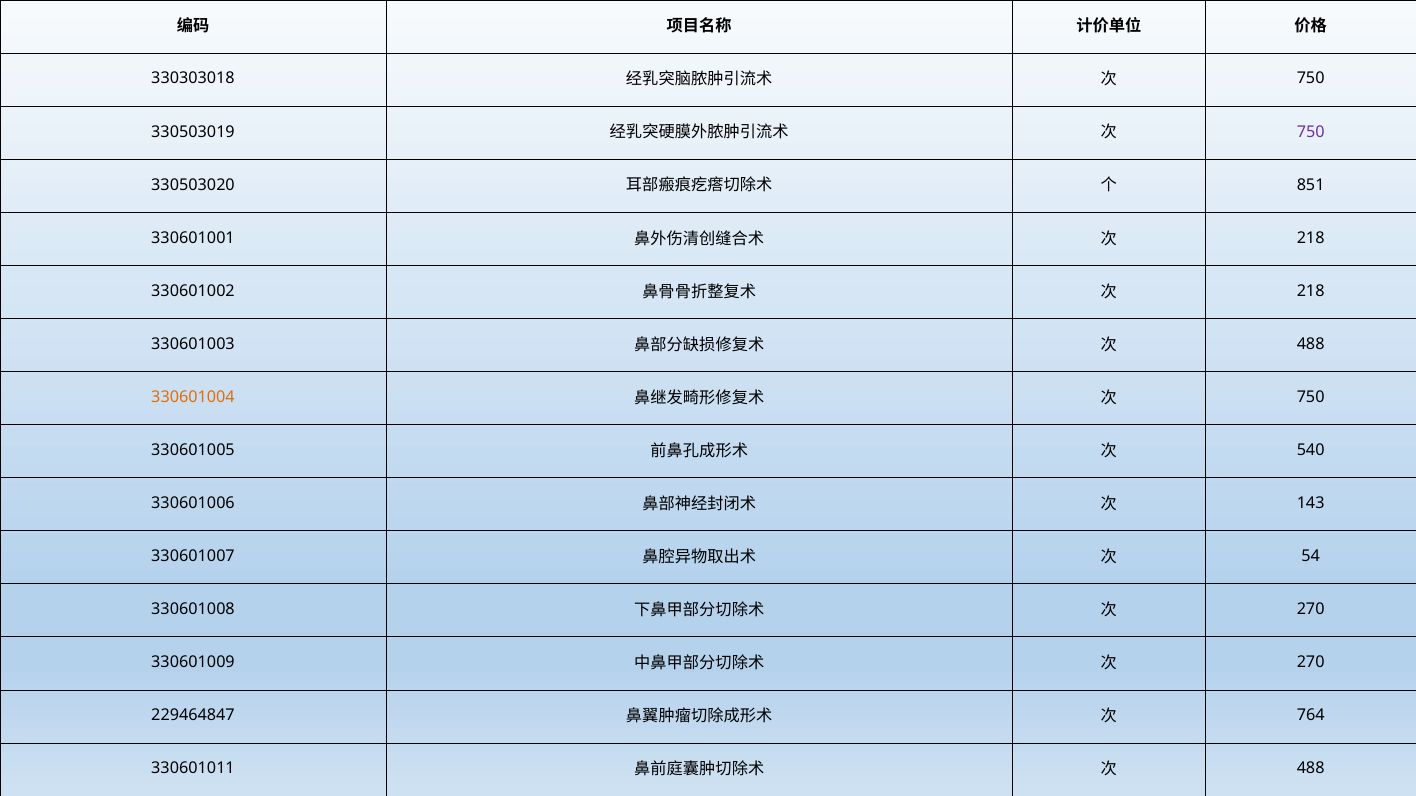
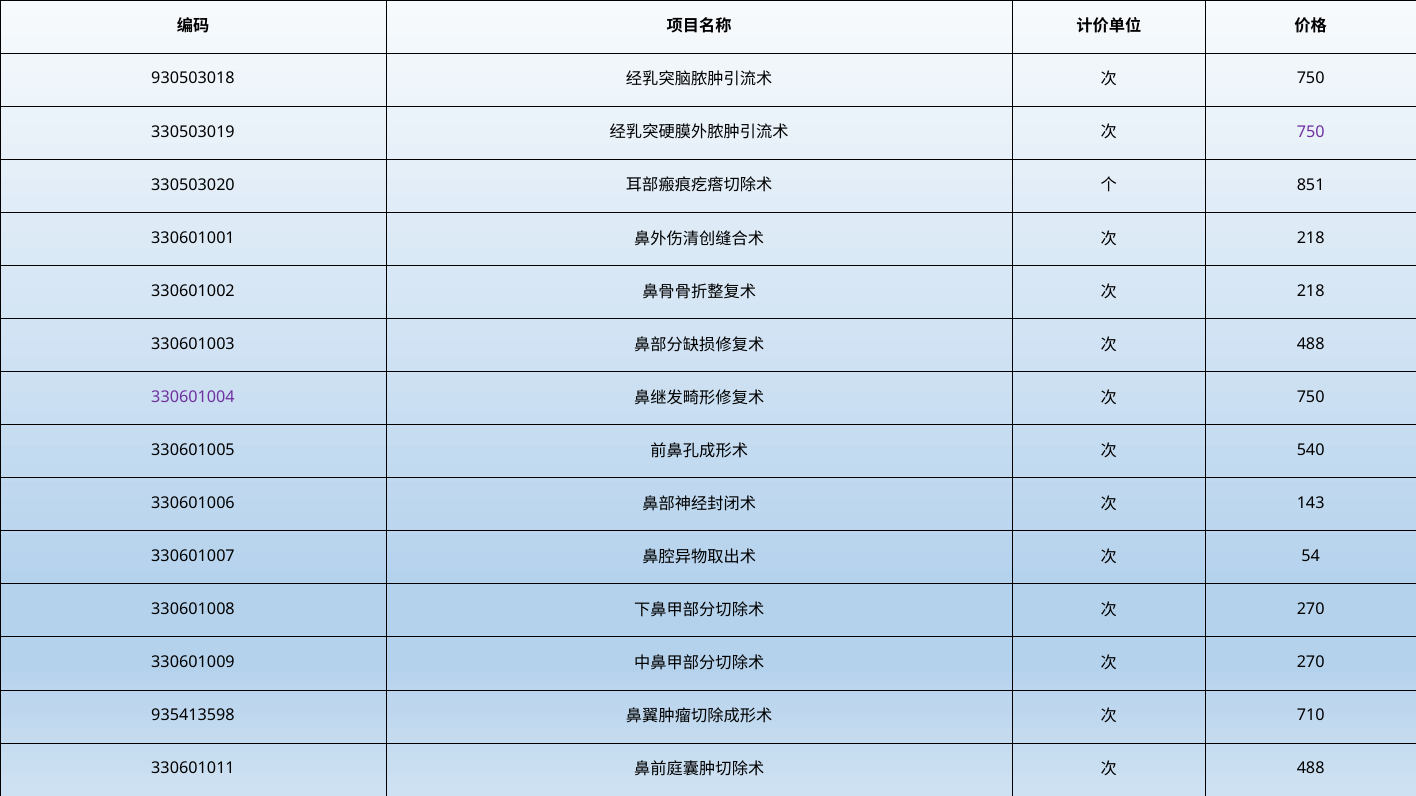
330303018: 330303018 -> 930503018 (193, 79)
330601004 colour: orange -> purple (193, 397)
229464847: 229464847 -> 935413598 (193, 716)
764: 764 -> 710 (1311, 716)
